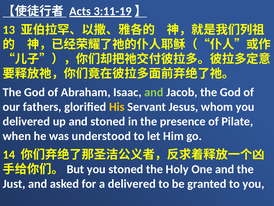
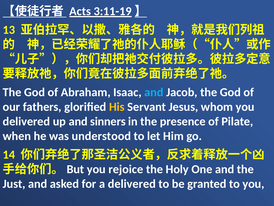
and colour: light green -> light blue (154, 92)
and stoned: stoned -> sinners (108, 121)
you stoned: stoned -> rejoice (126, 169)
